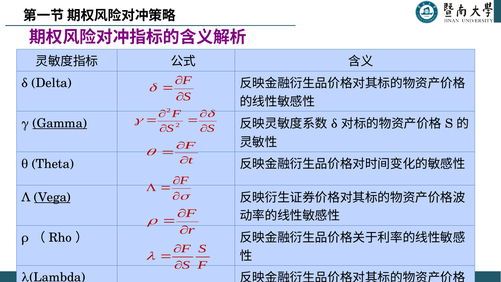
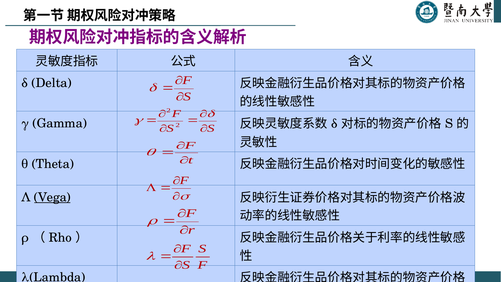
Gamma underline: present -> none (60, 123)
